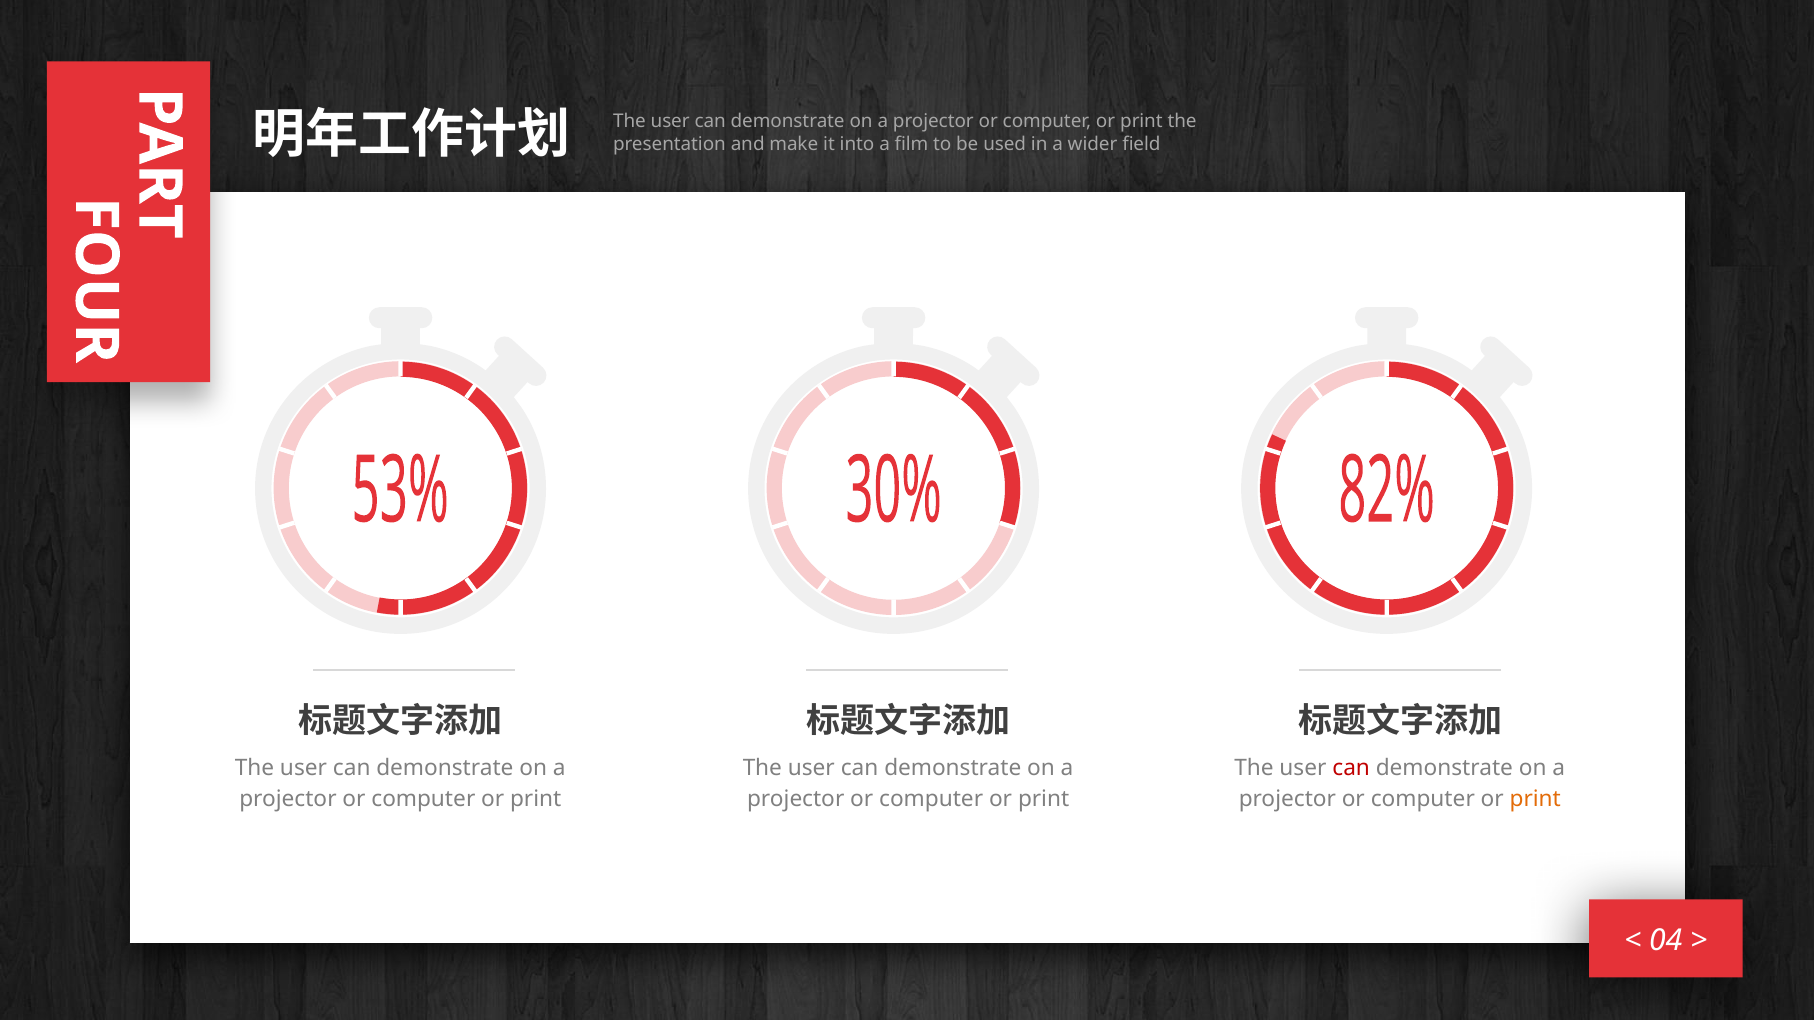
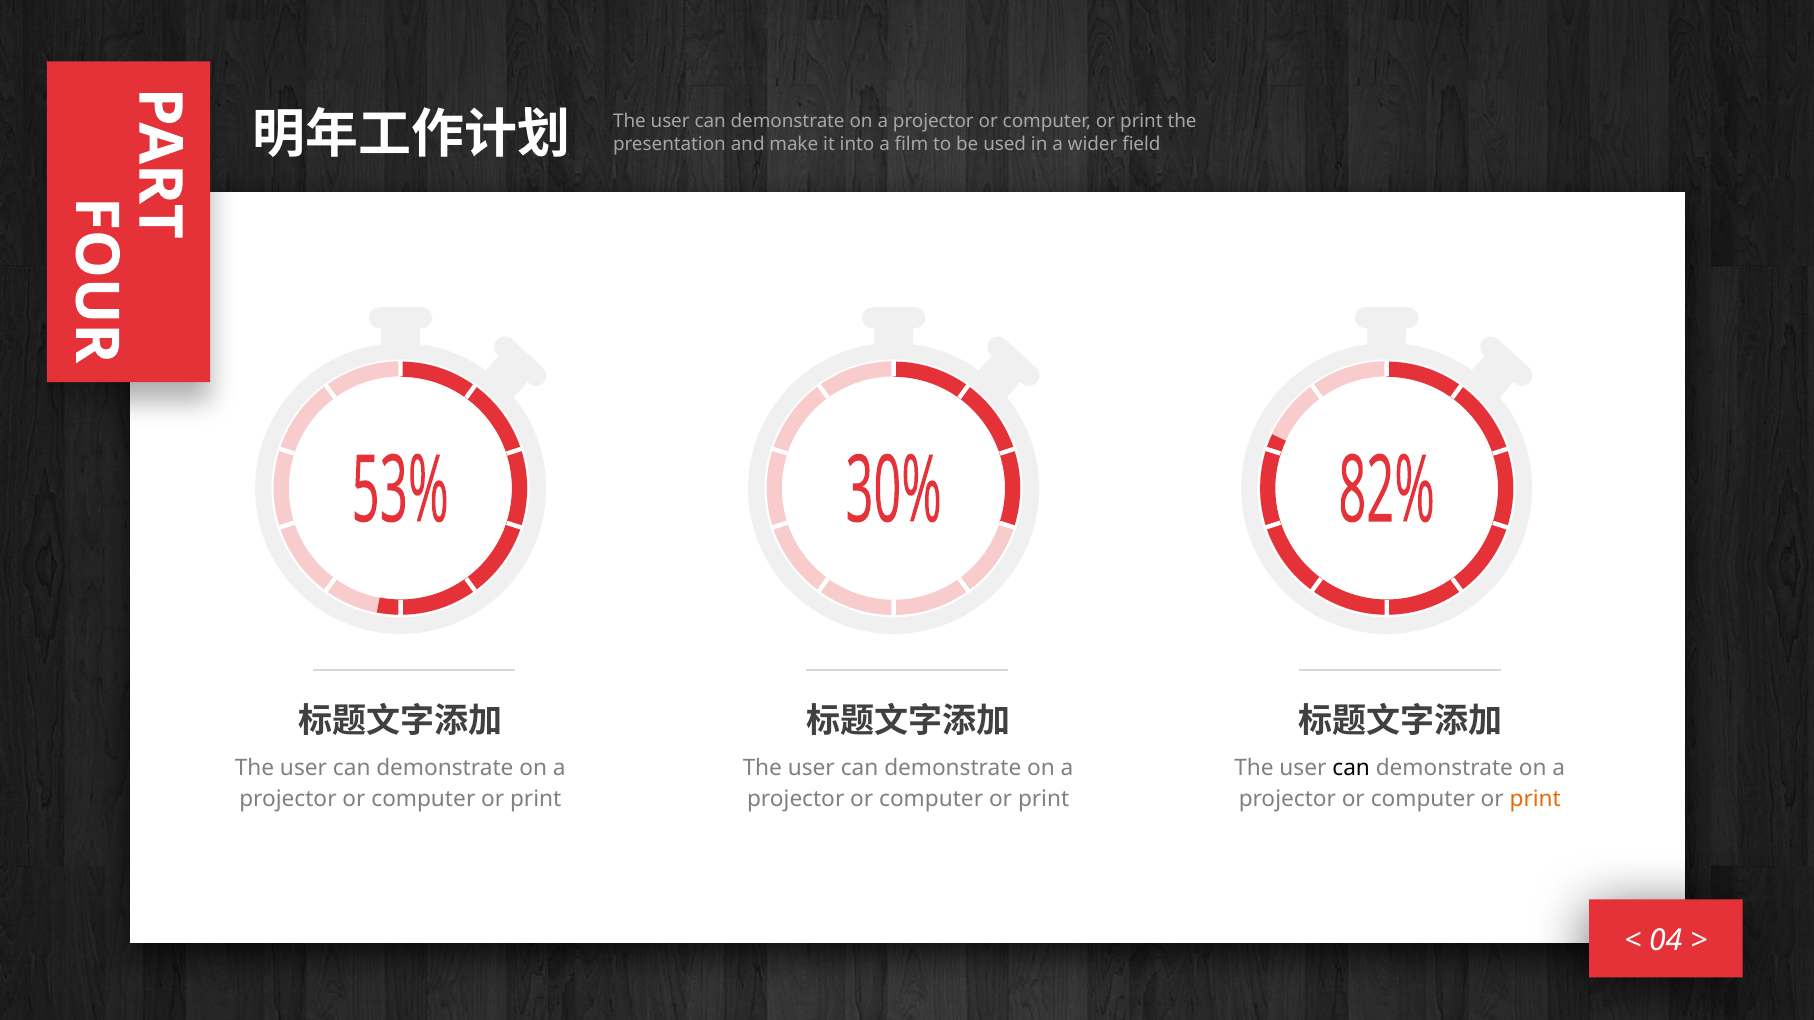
can colour: red -> black (1351, 768)
